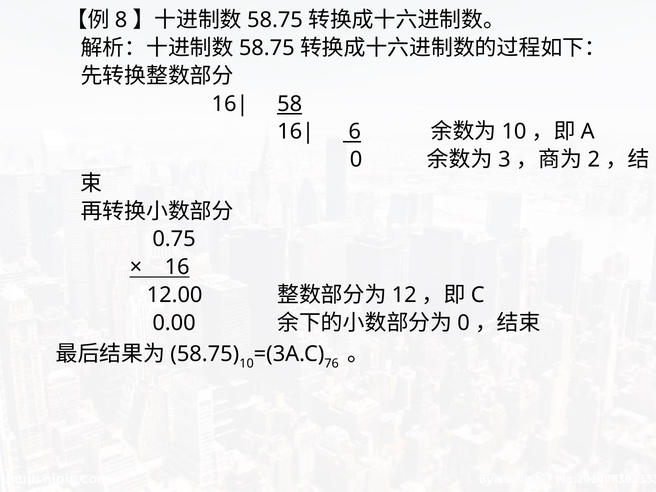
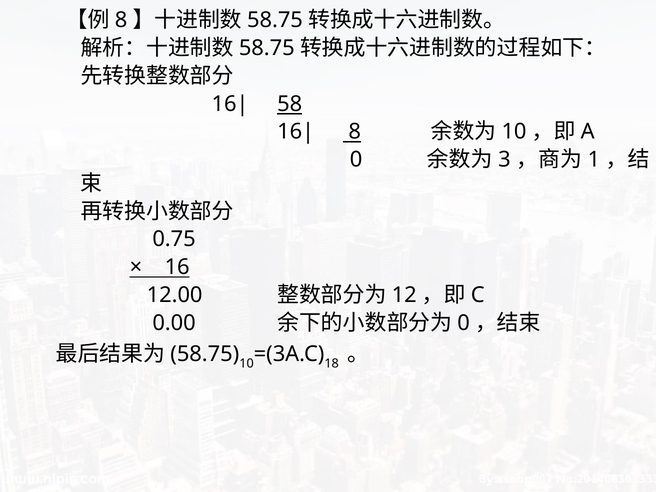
6: 6 -> 8 (355, 132)
2: 2 -> 1 (594, 160)
76: 76 -> 18 (332, 364)
